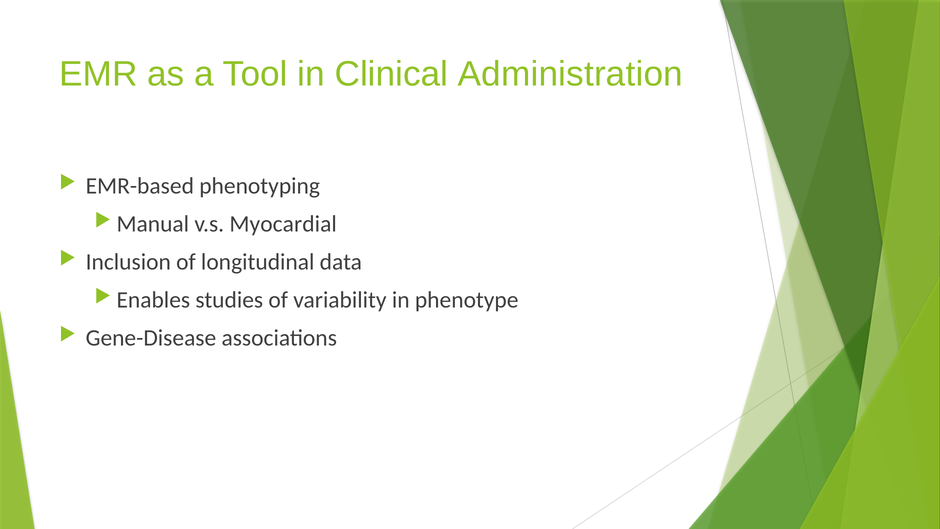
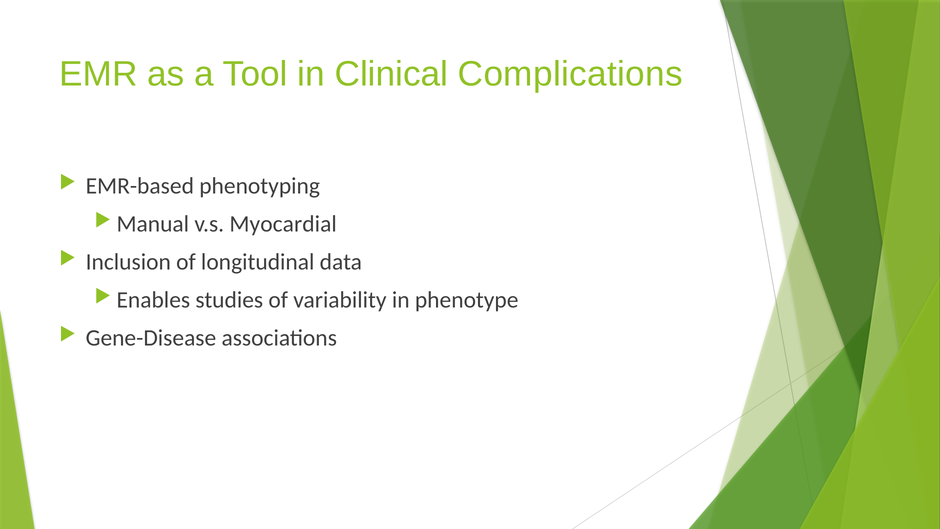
Administration: Administration -> Complications (570, 74)
